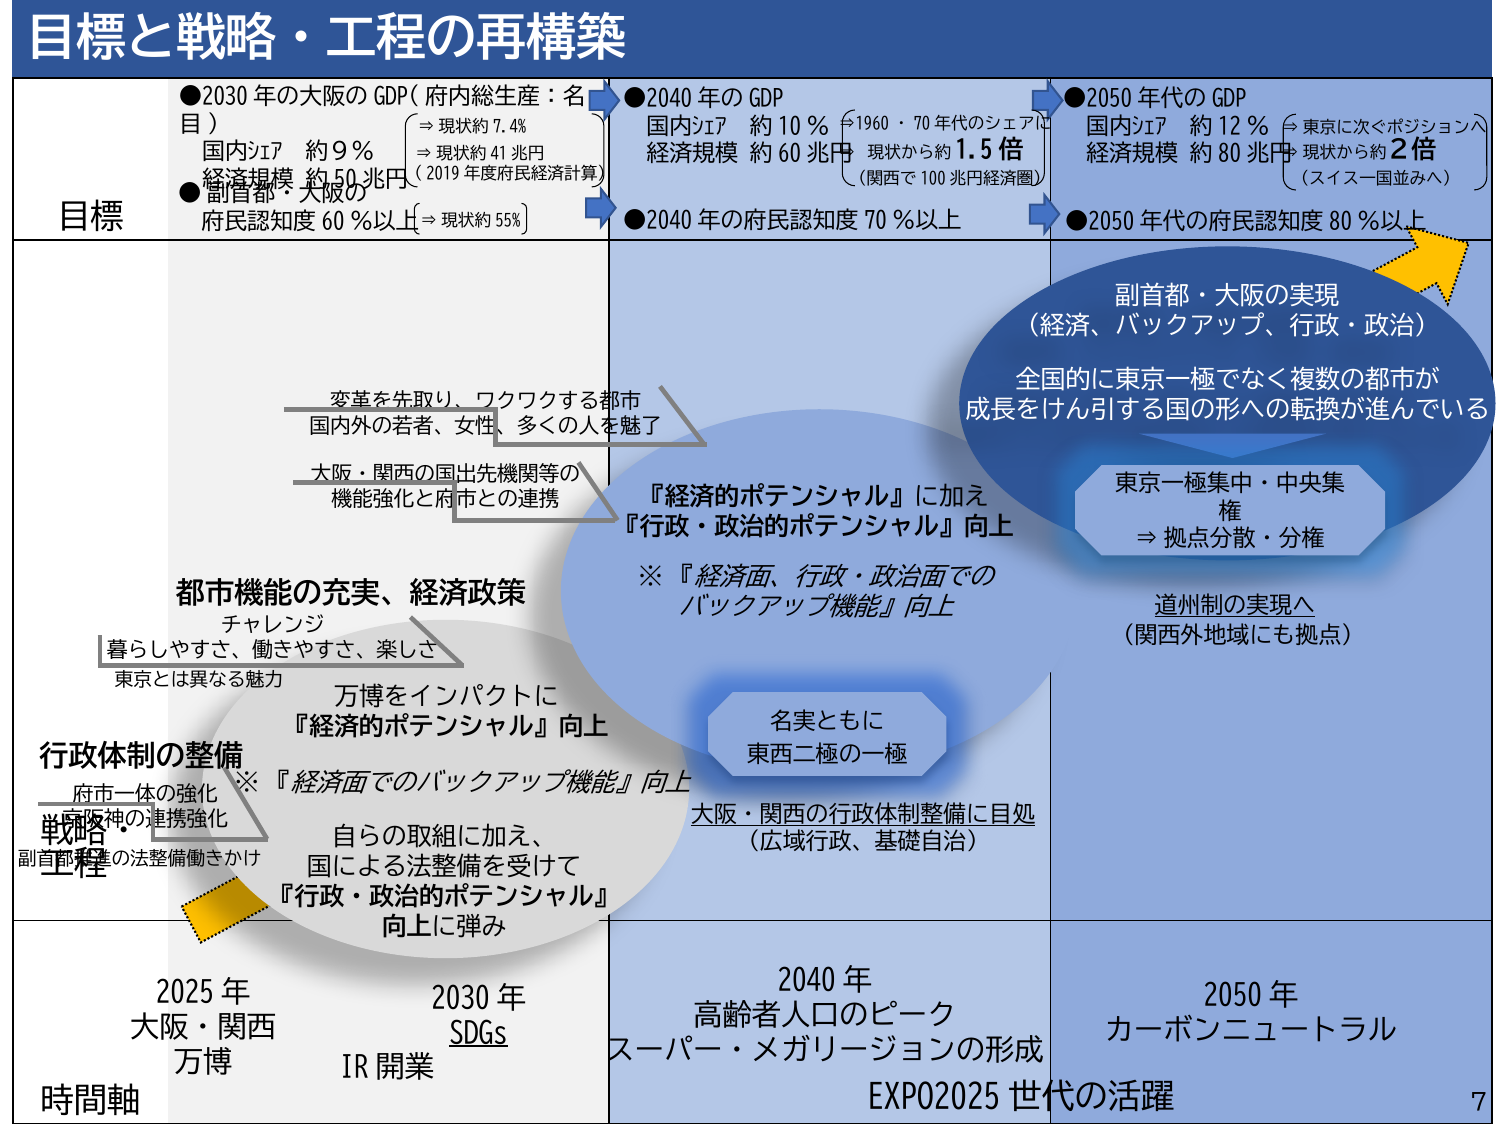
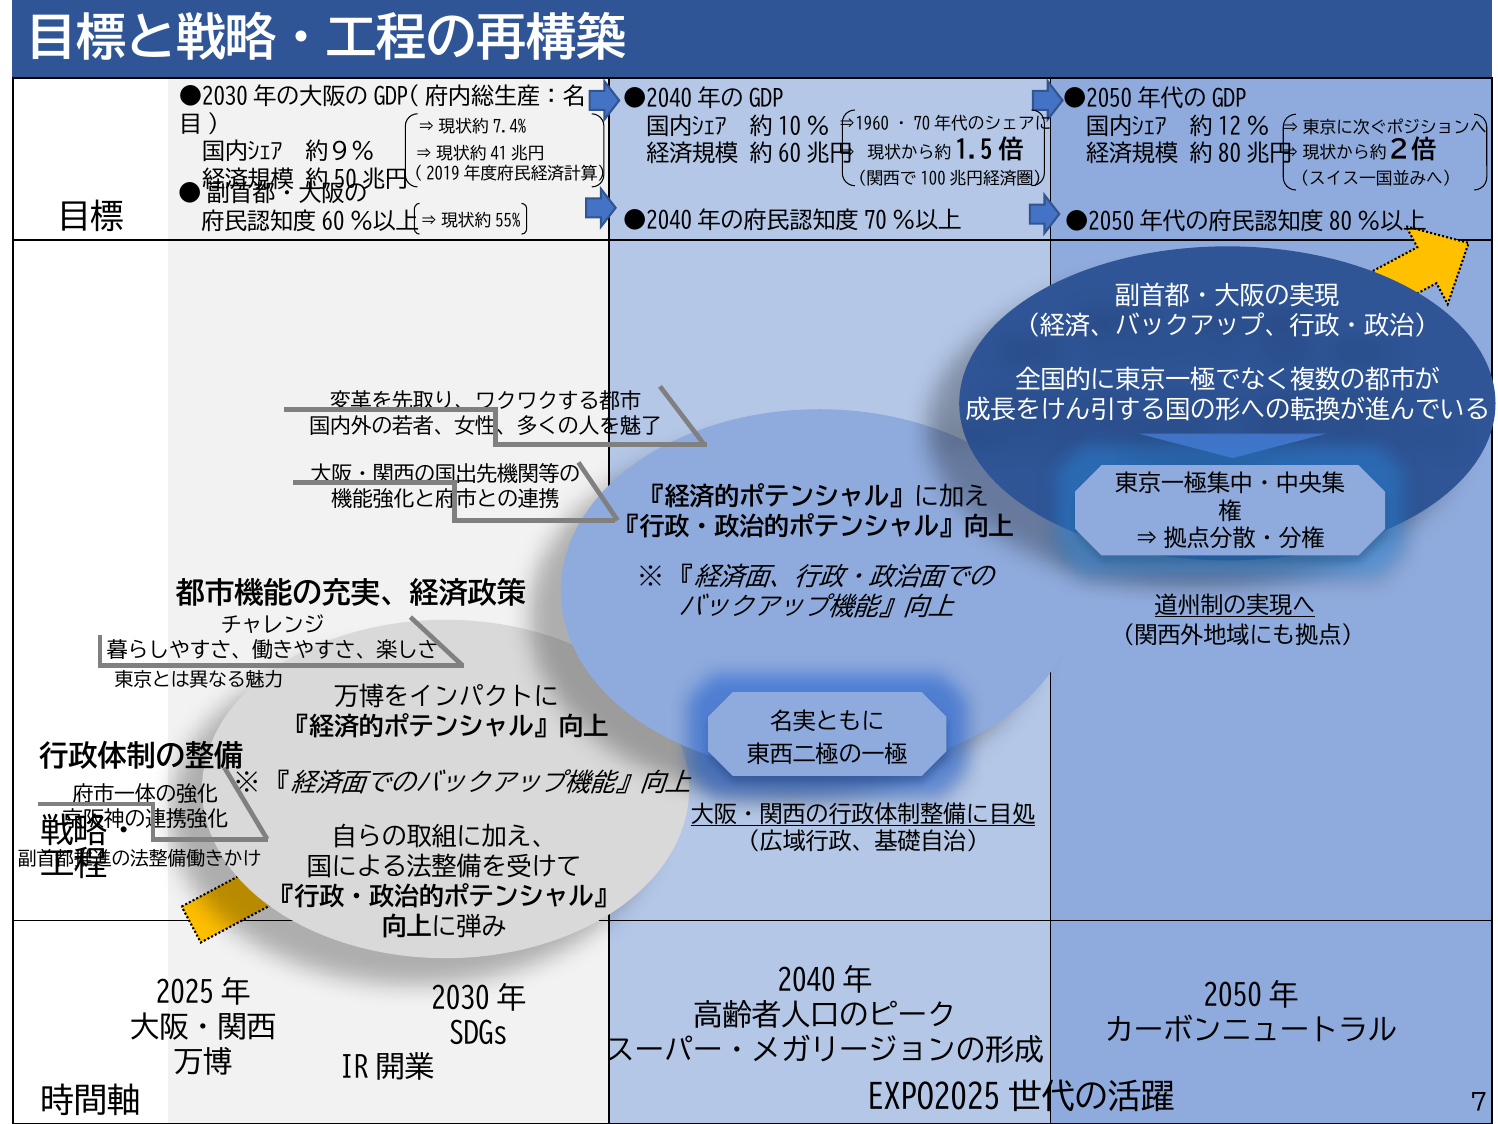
SDGs underline: present -> none (479, 1033)
